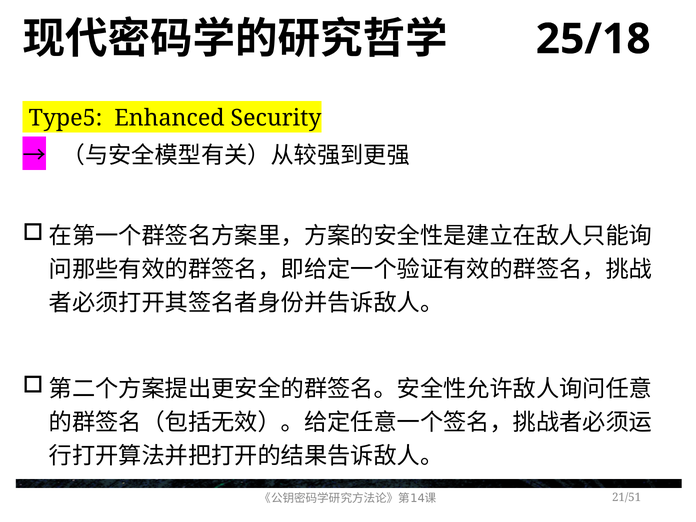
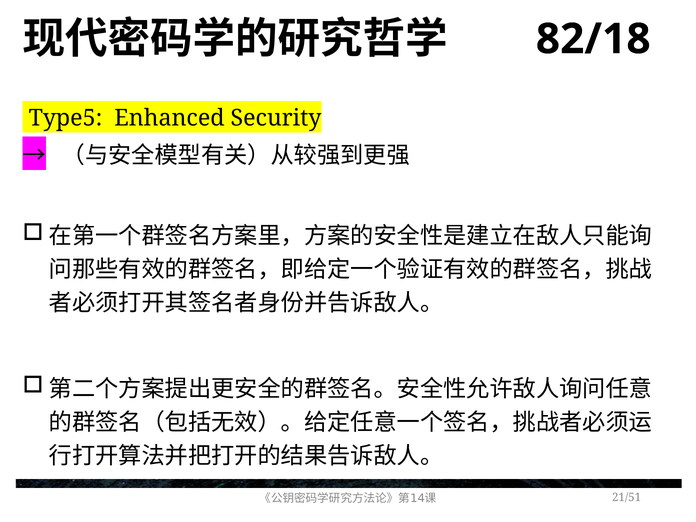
25/18: 25/18 -> 82/18 (593, 39)
